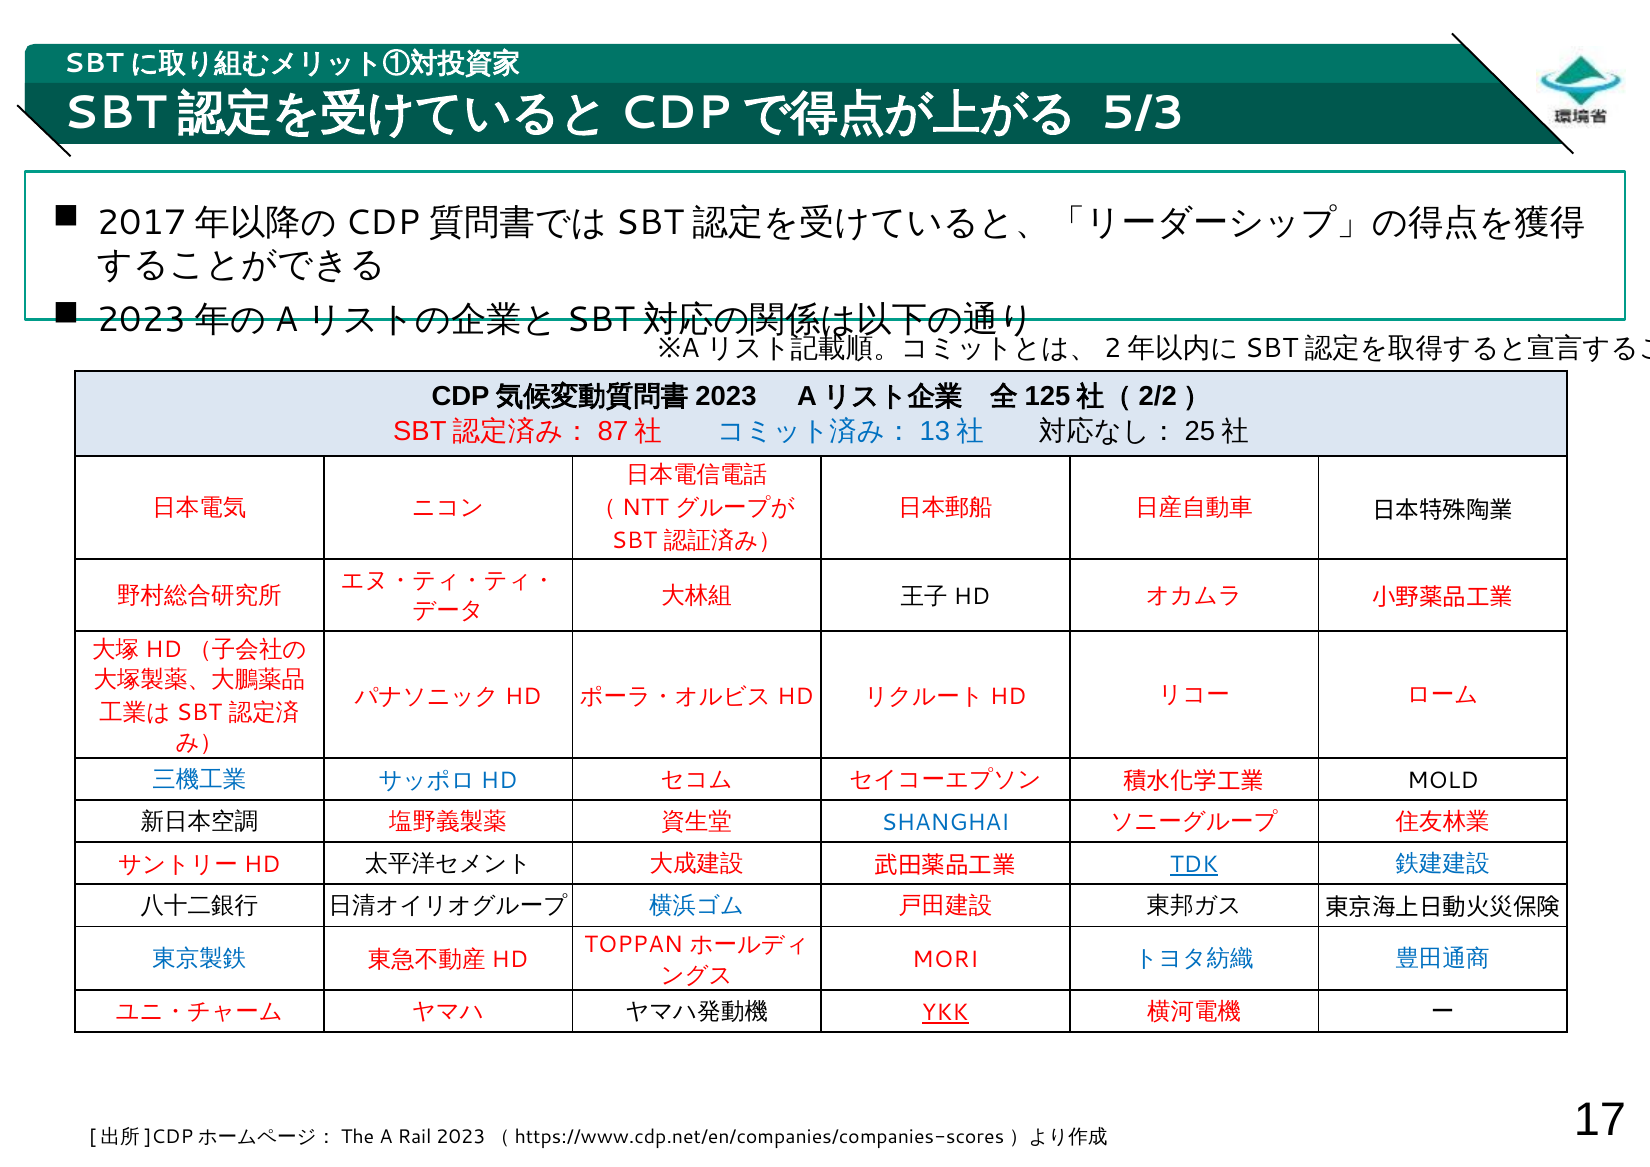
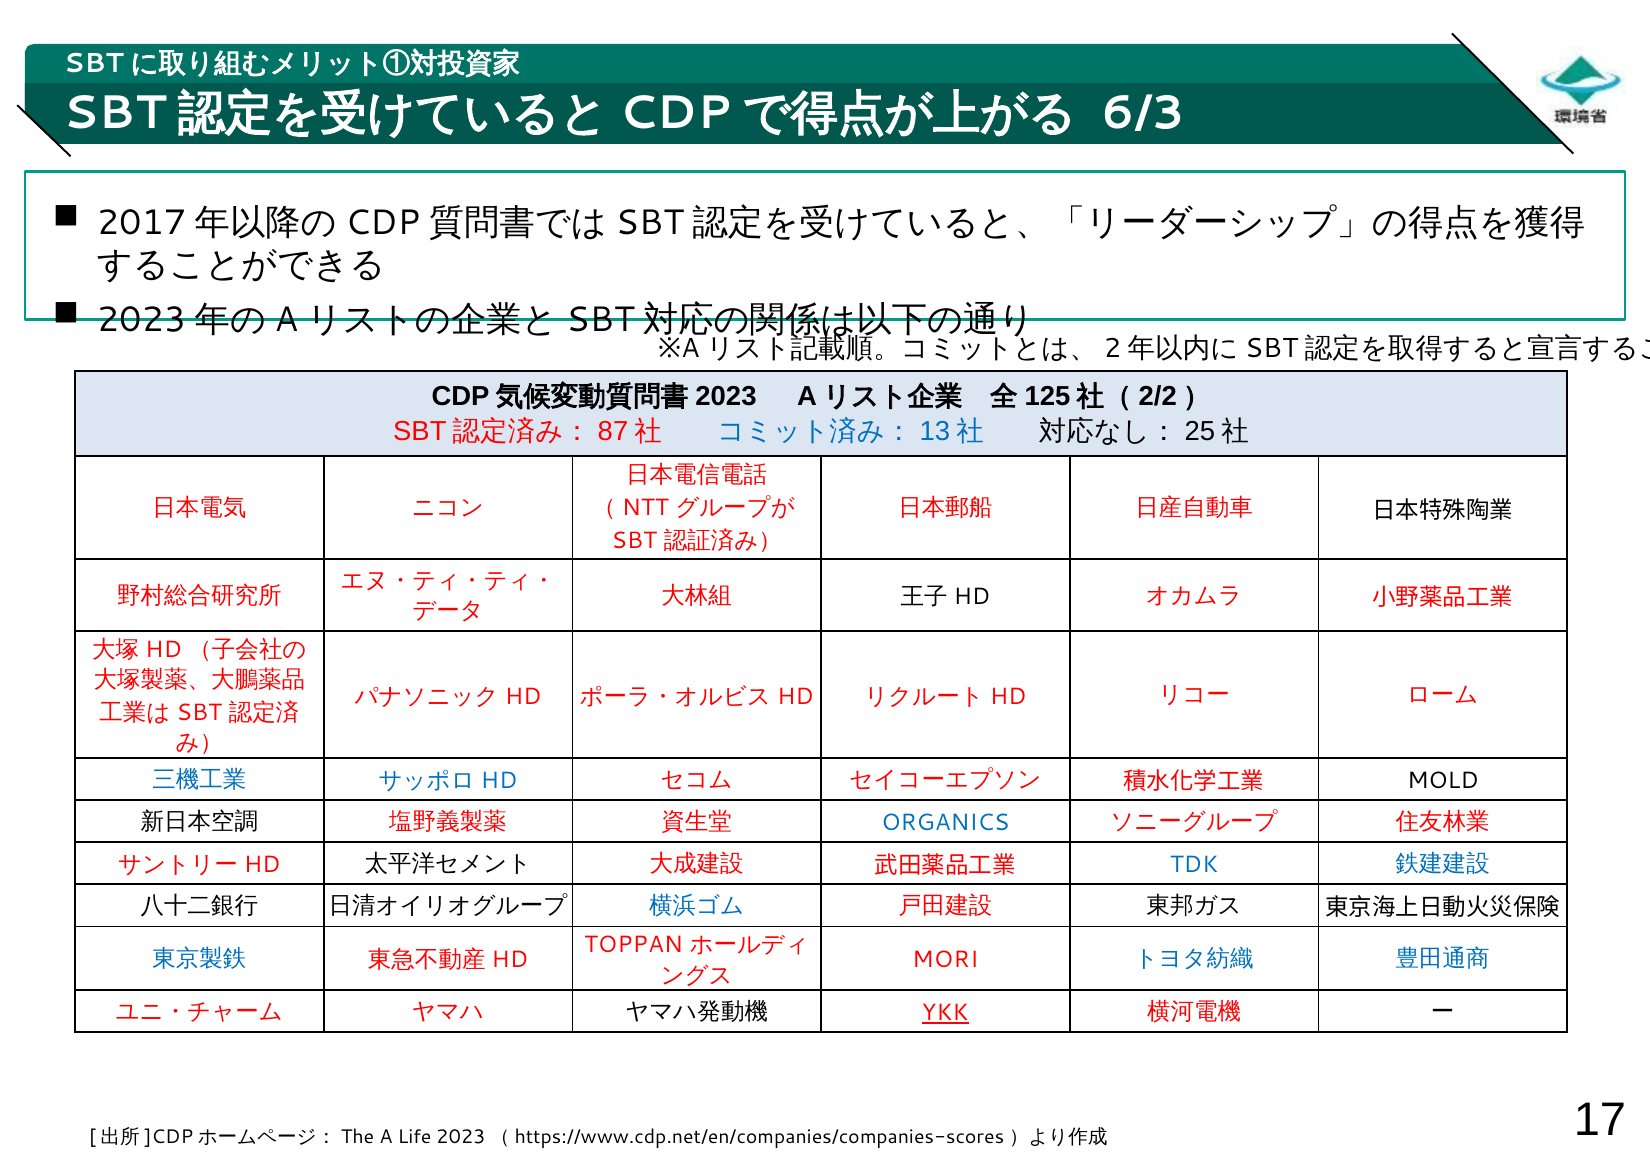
5/3: 5/3 -> 6/3 (1144, 113)
SHANGHAI: SHANGHAI -> ORGANICS (945, 823)
TDK underline: present -> none (1194, 865)
Rail: Rail -> Life (415, 1137)
